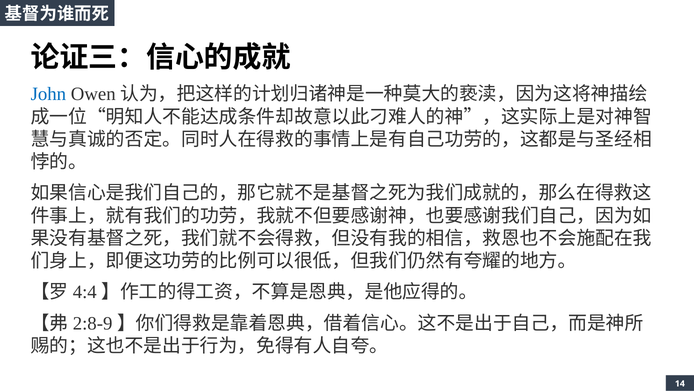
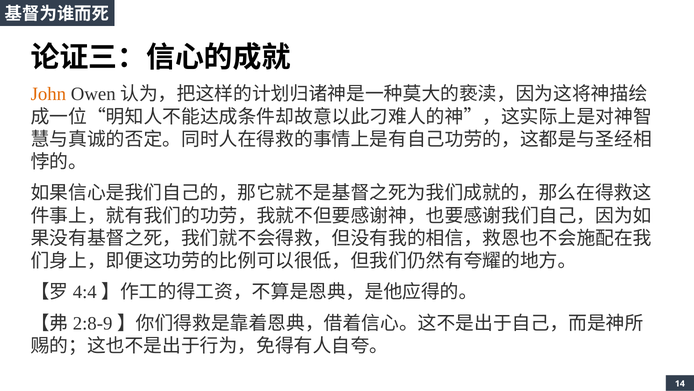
John colour: blue -> orange (48, 94)
